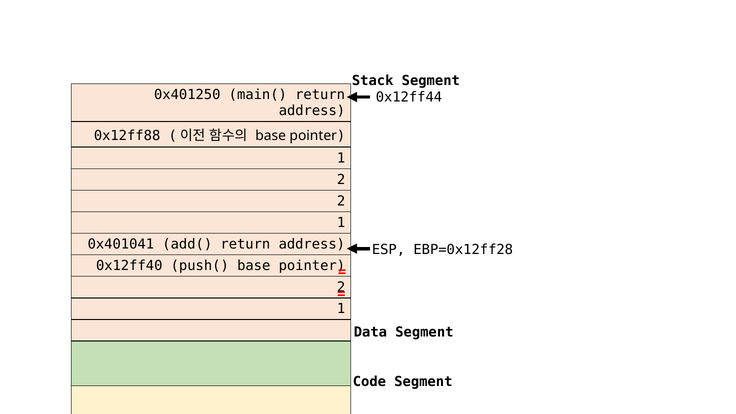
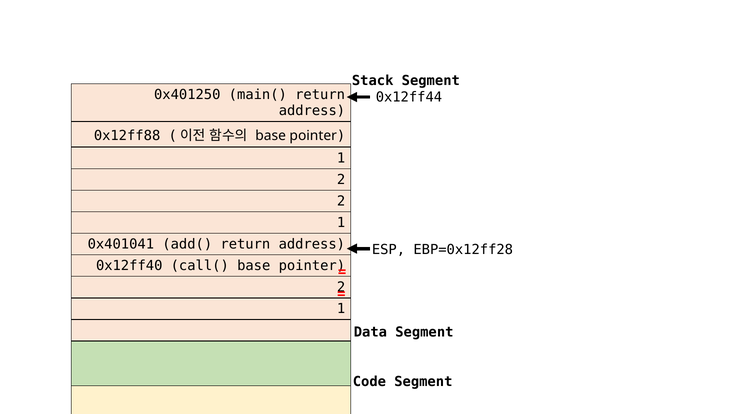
push(: push( -> call( (200, 266)
